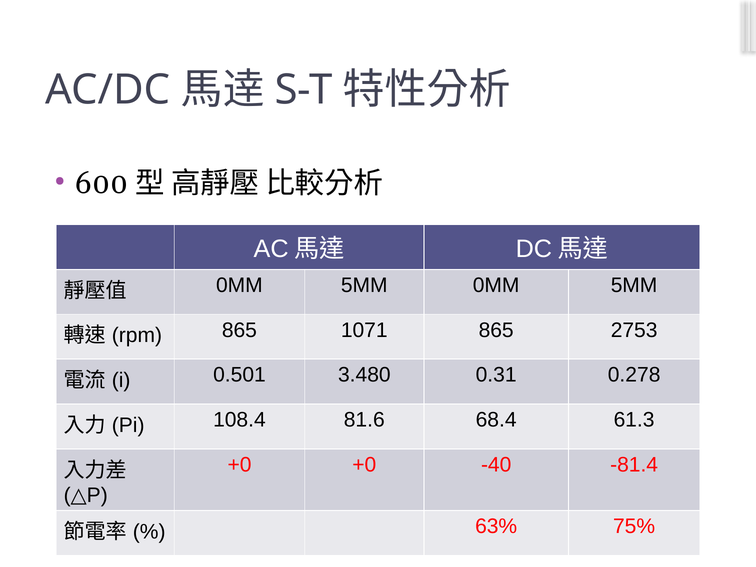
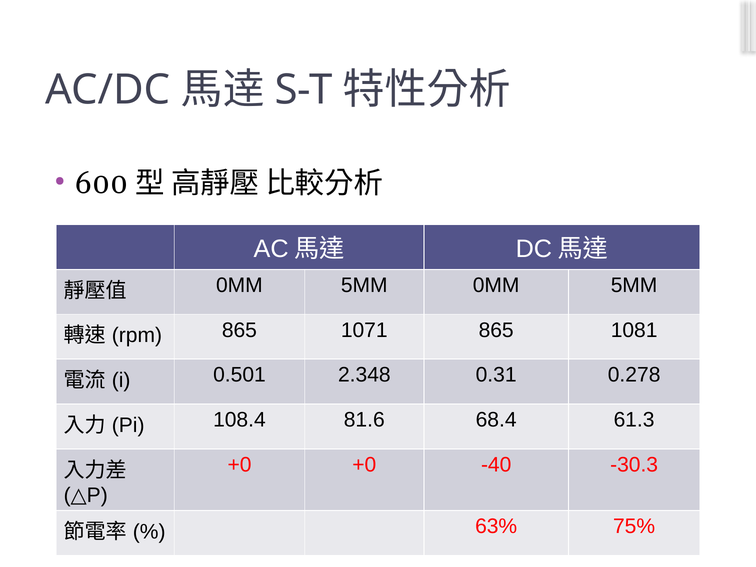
2753: 2753 -> 1081 (634, 330)
3.480: 3.480 -> 2.348 (364, 375)
-81.4: -81.4 -> -30.3 (634, 465)
